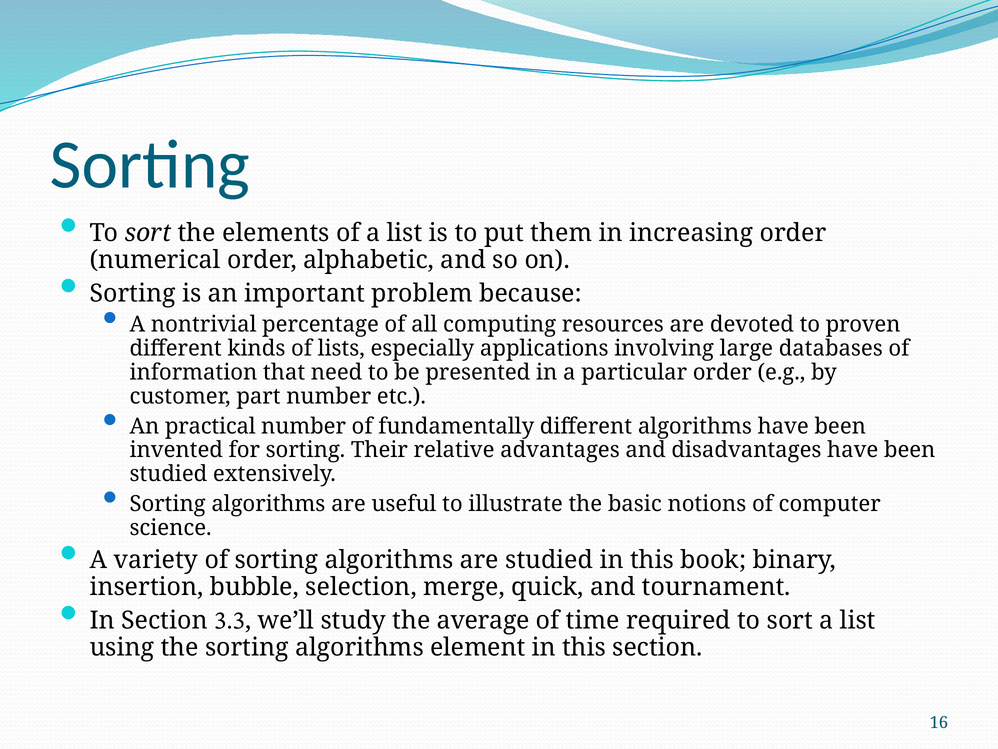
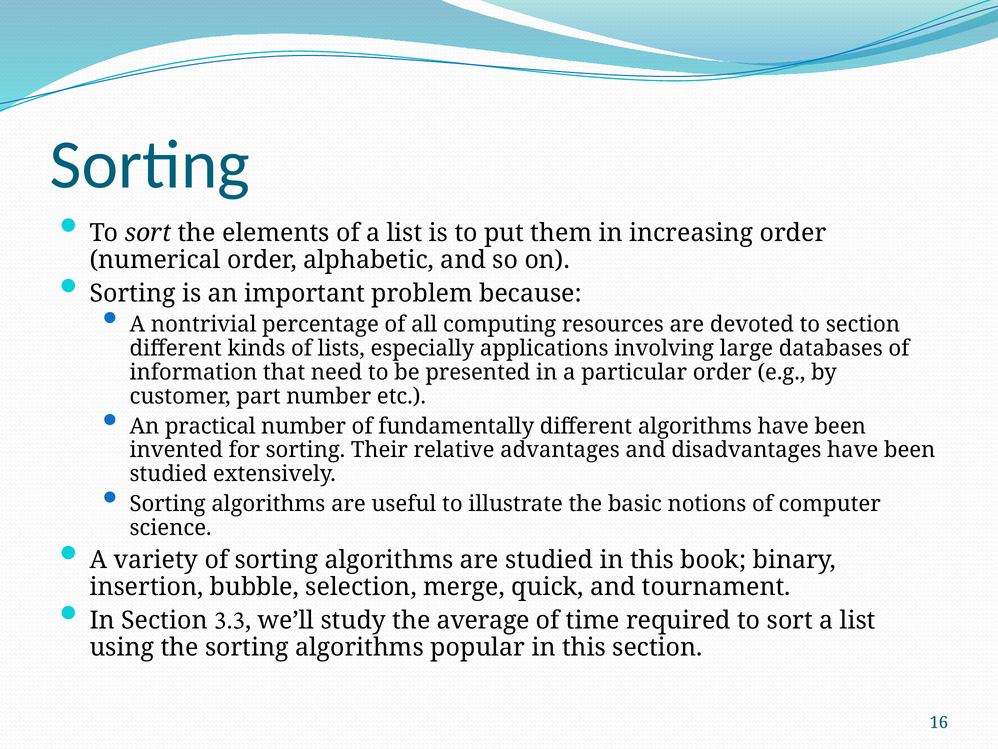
to proven: proven -> section (863, 324)
element: element -> popular (478, 647)
